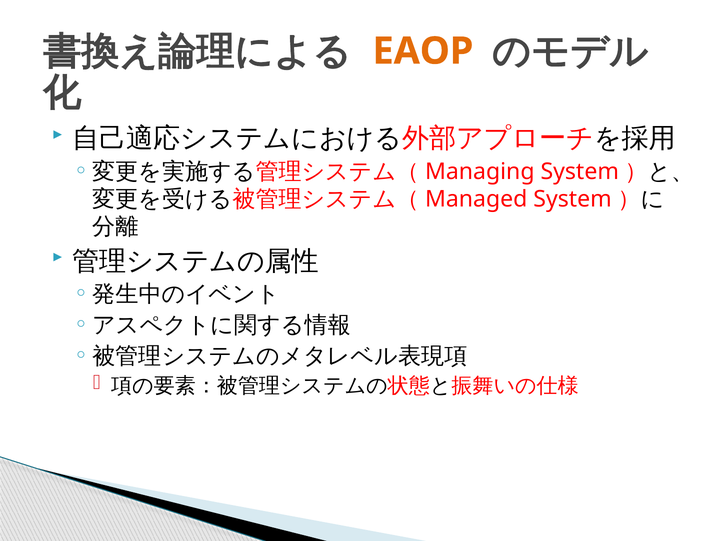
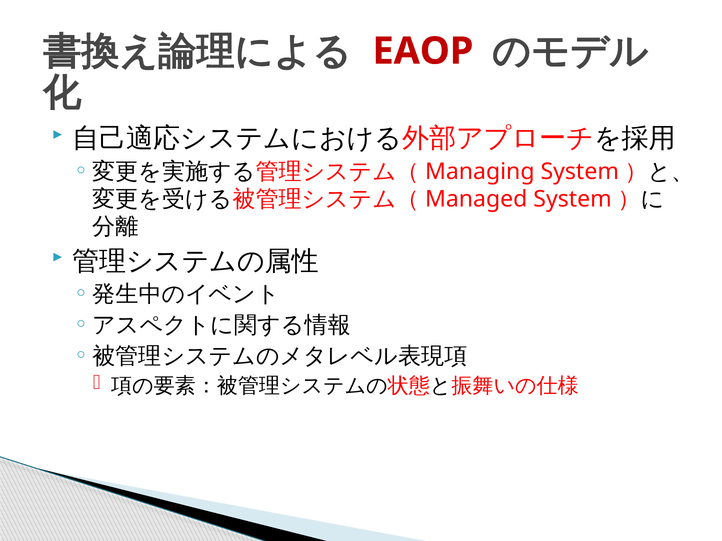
EAOP colour: orange -> red (423, 51)
